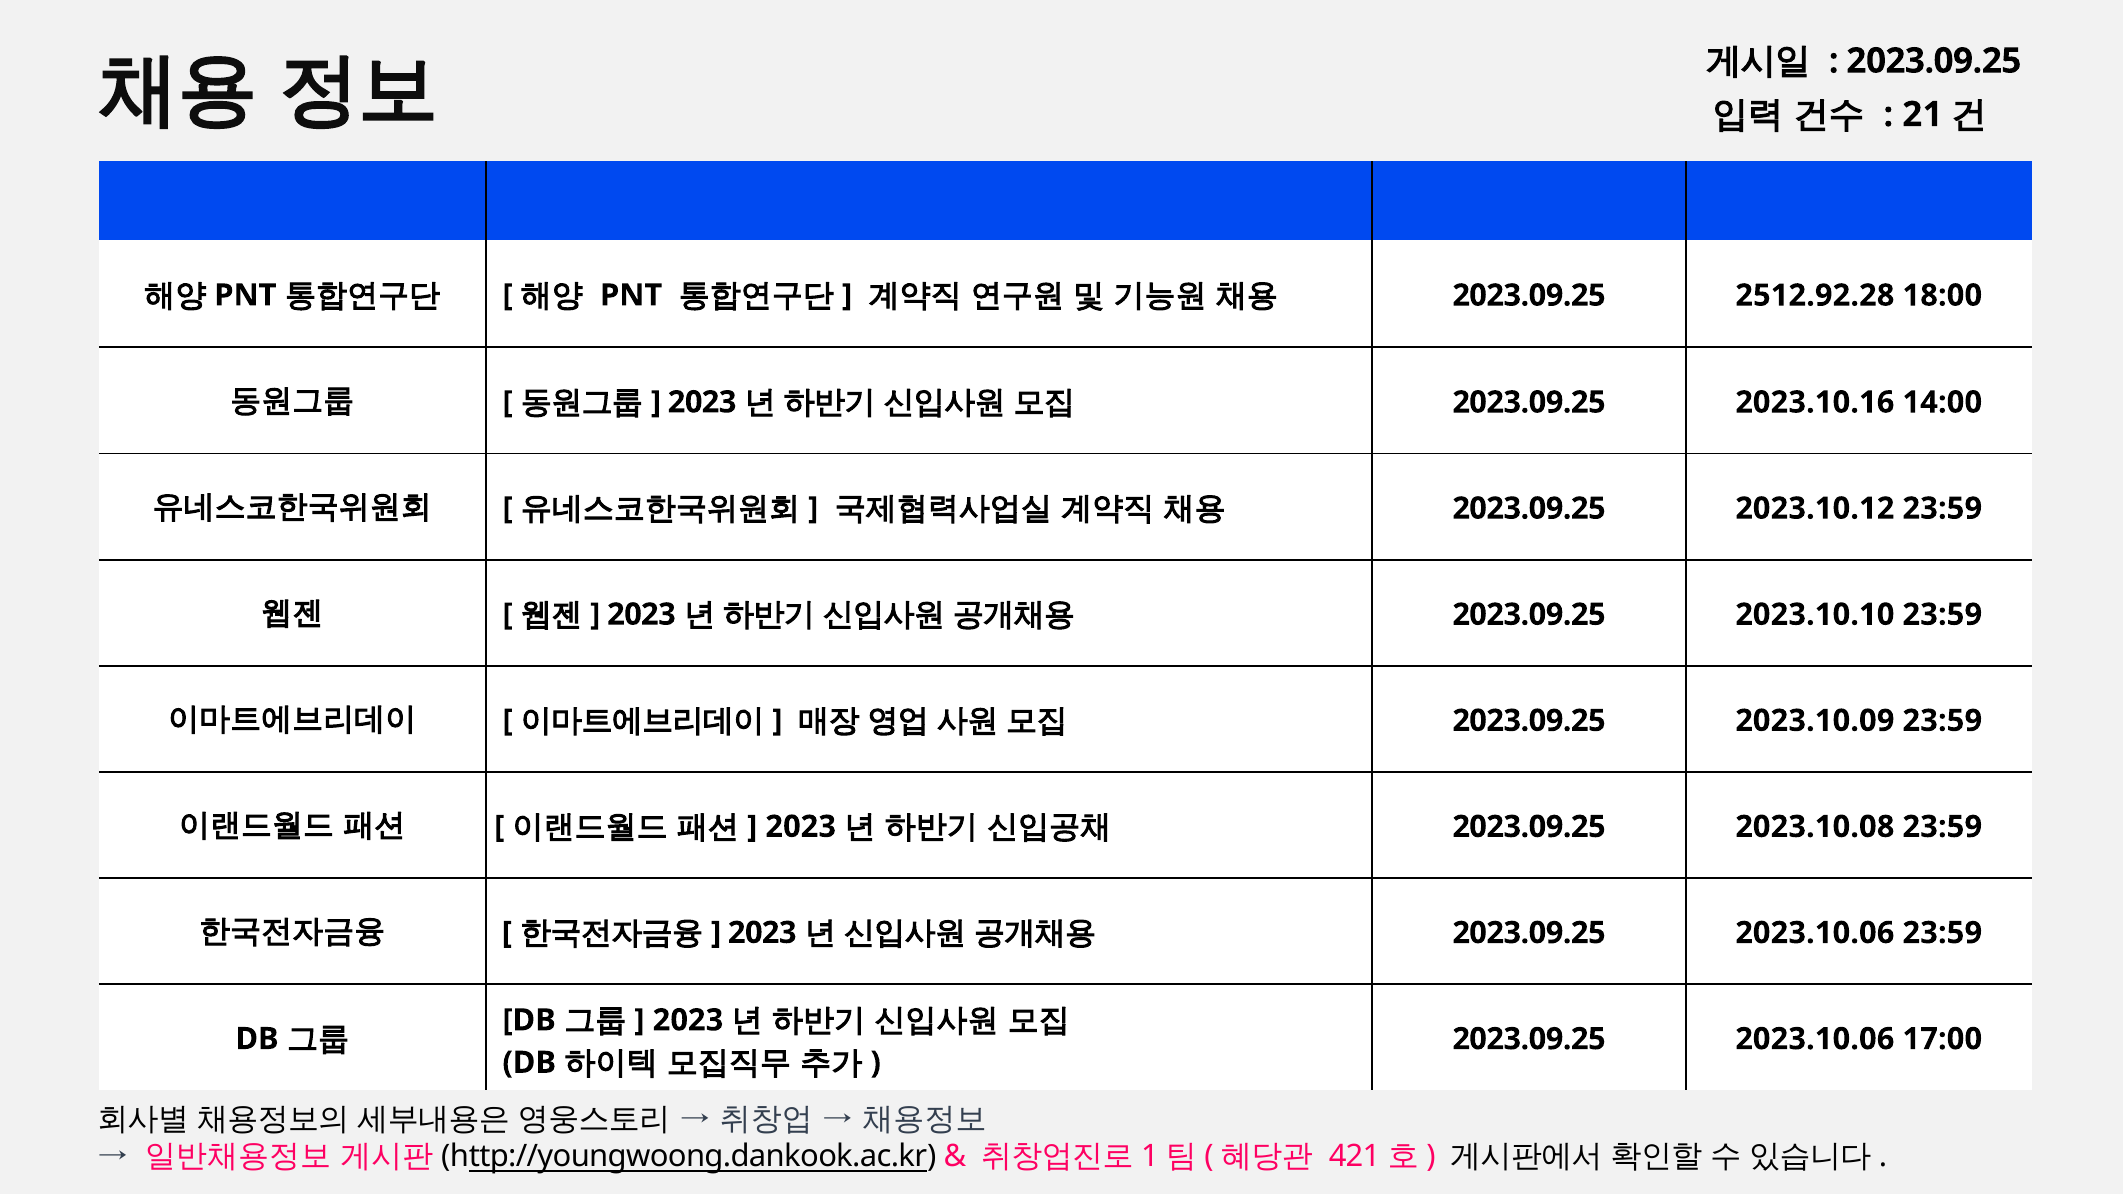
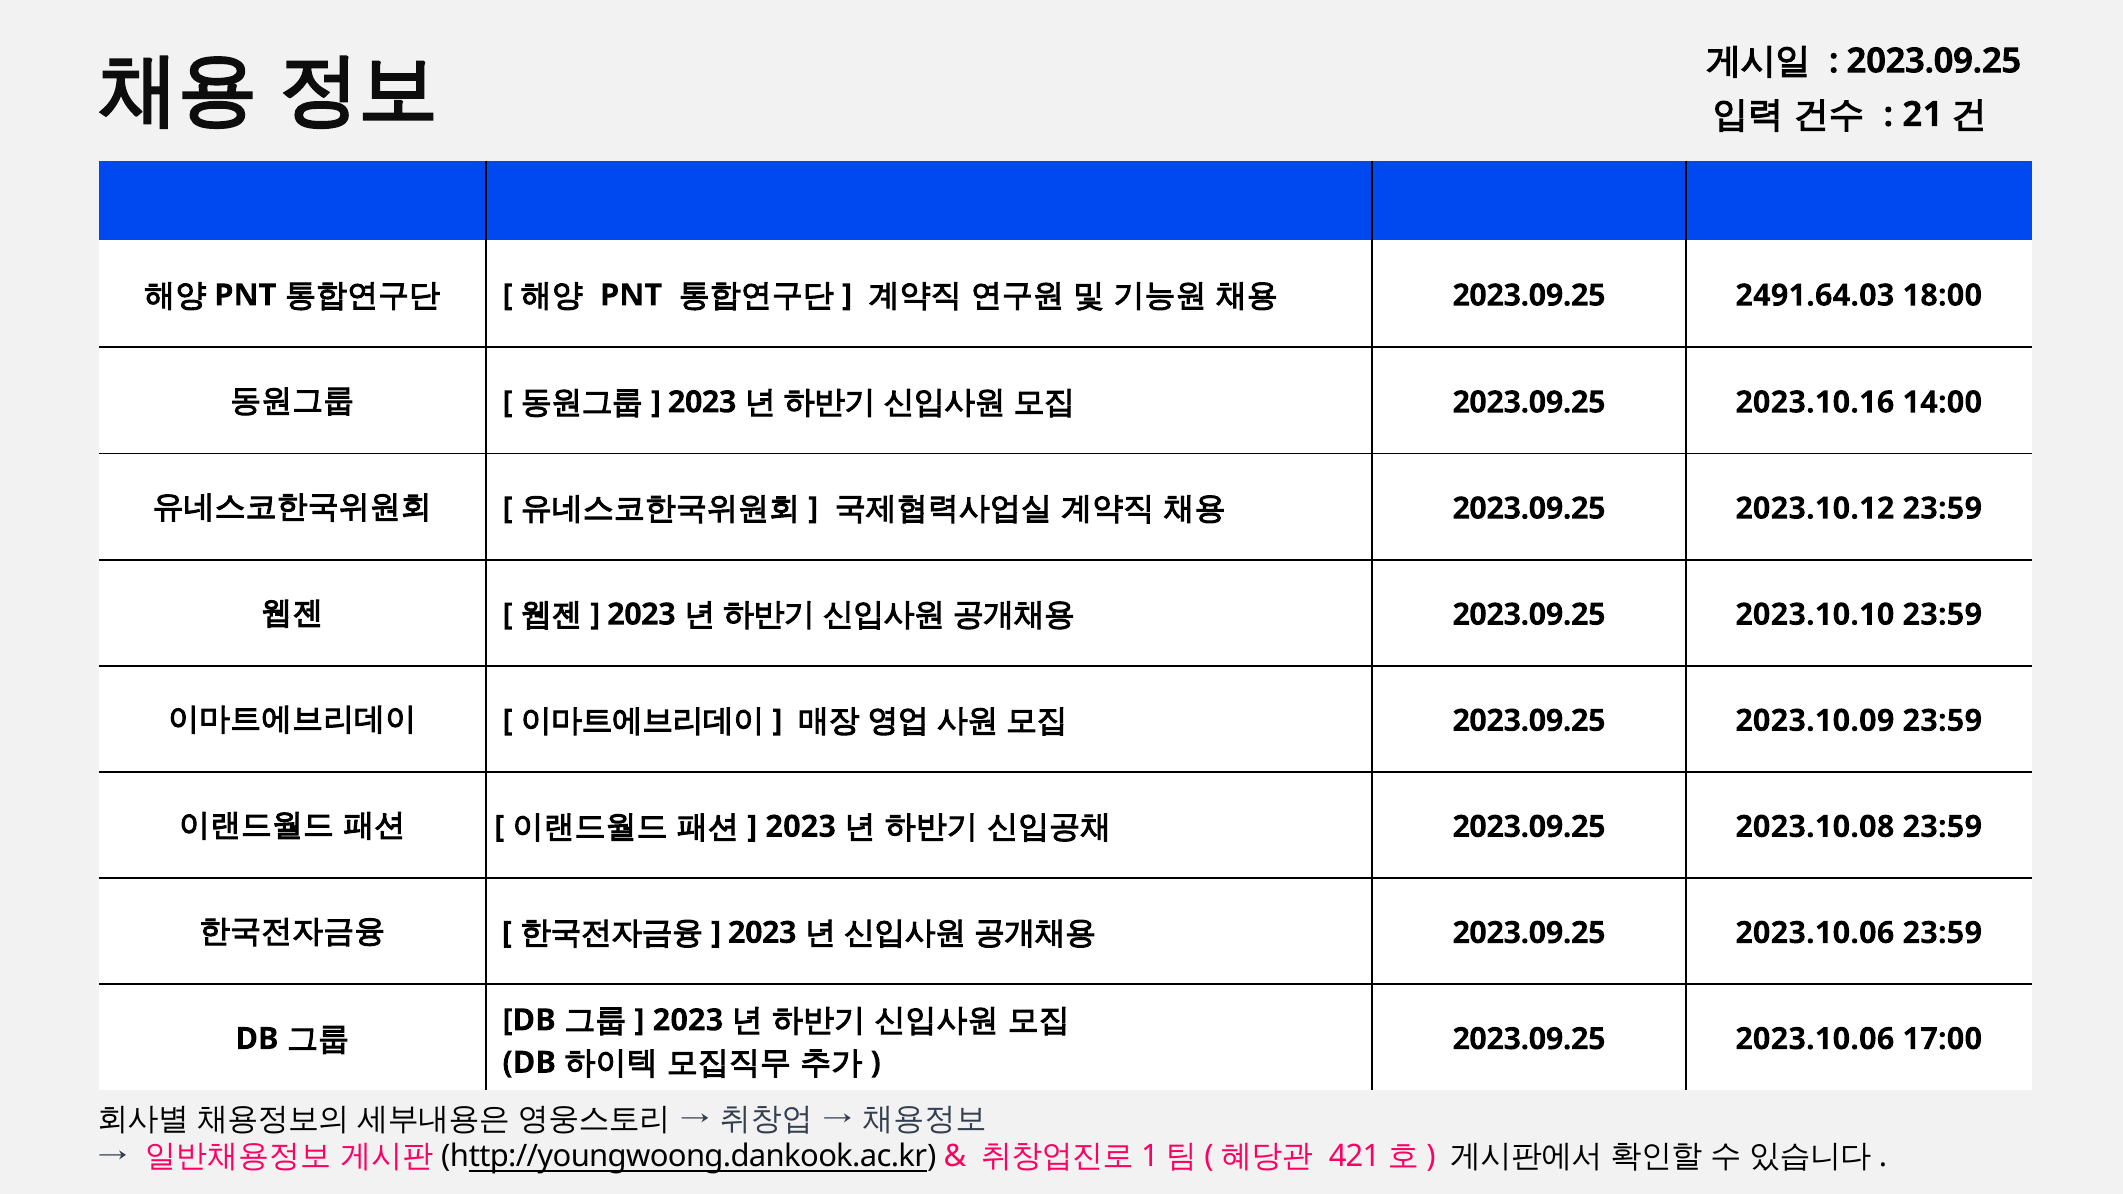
2512.92.28: 2512.92.28 -> 2491.64.03 (1815, 295)
